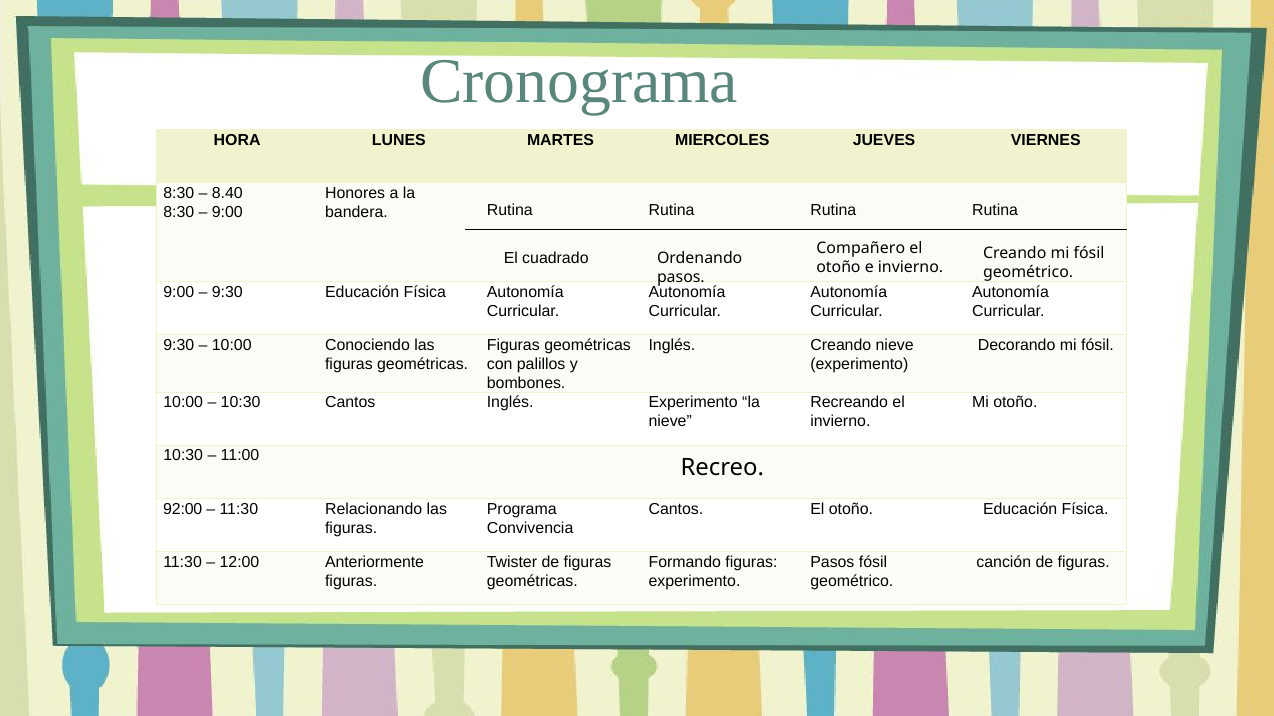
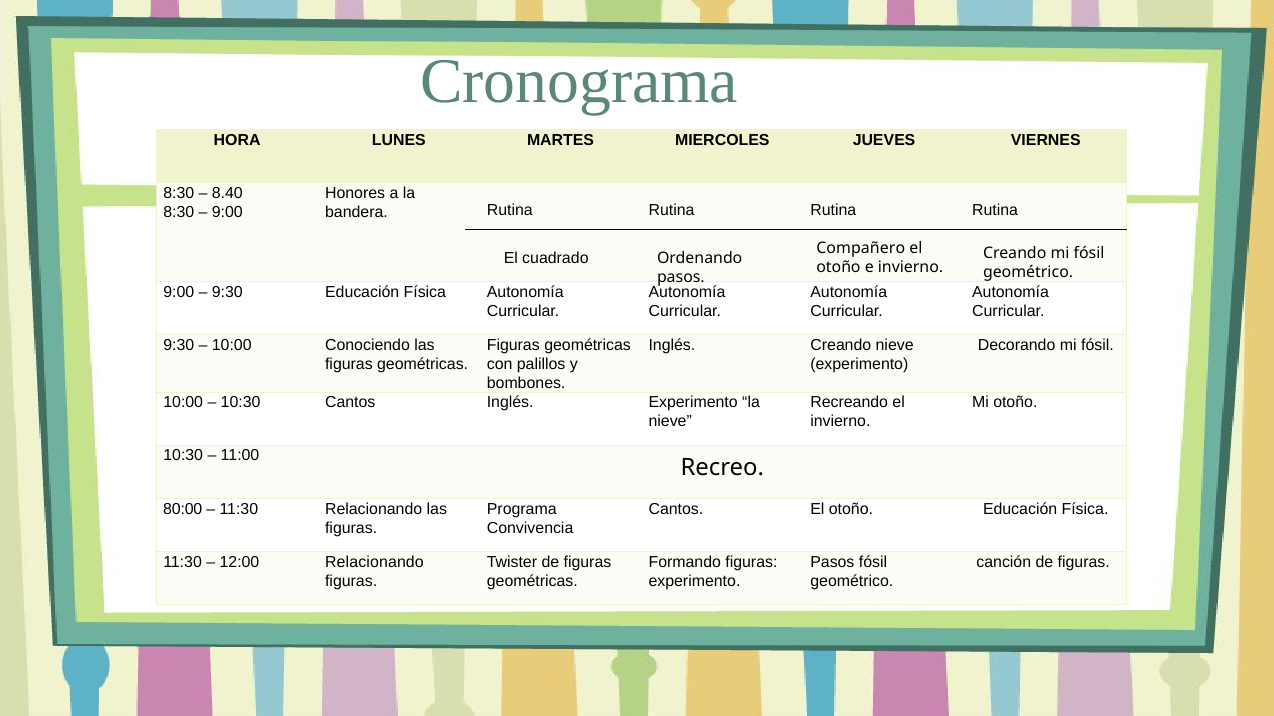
92:00: 92:00 -> 80:00 (183, 509)
12:00 Anteriormente: Anteriormente -> Relacionando (374, 562)
